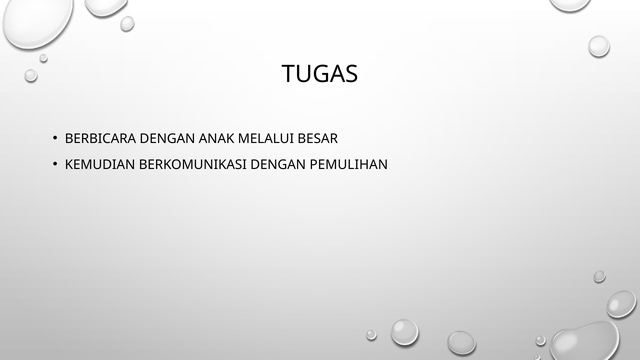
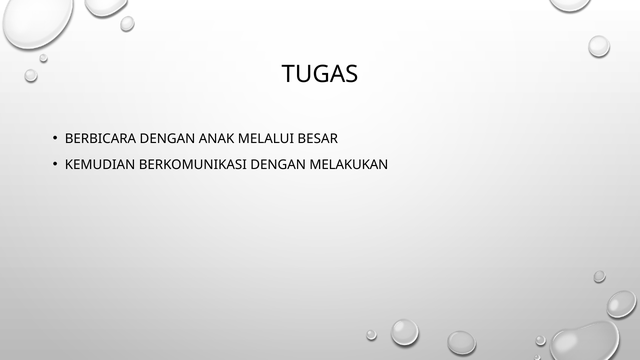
PEMULIHAN: PEMULIHAN -> MELAKUKAN (349, 165)
